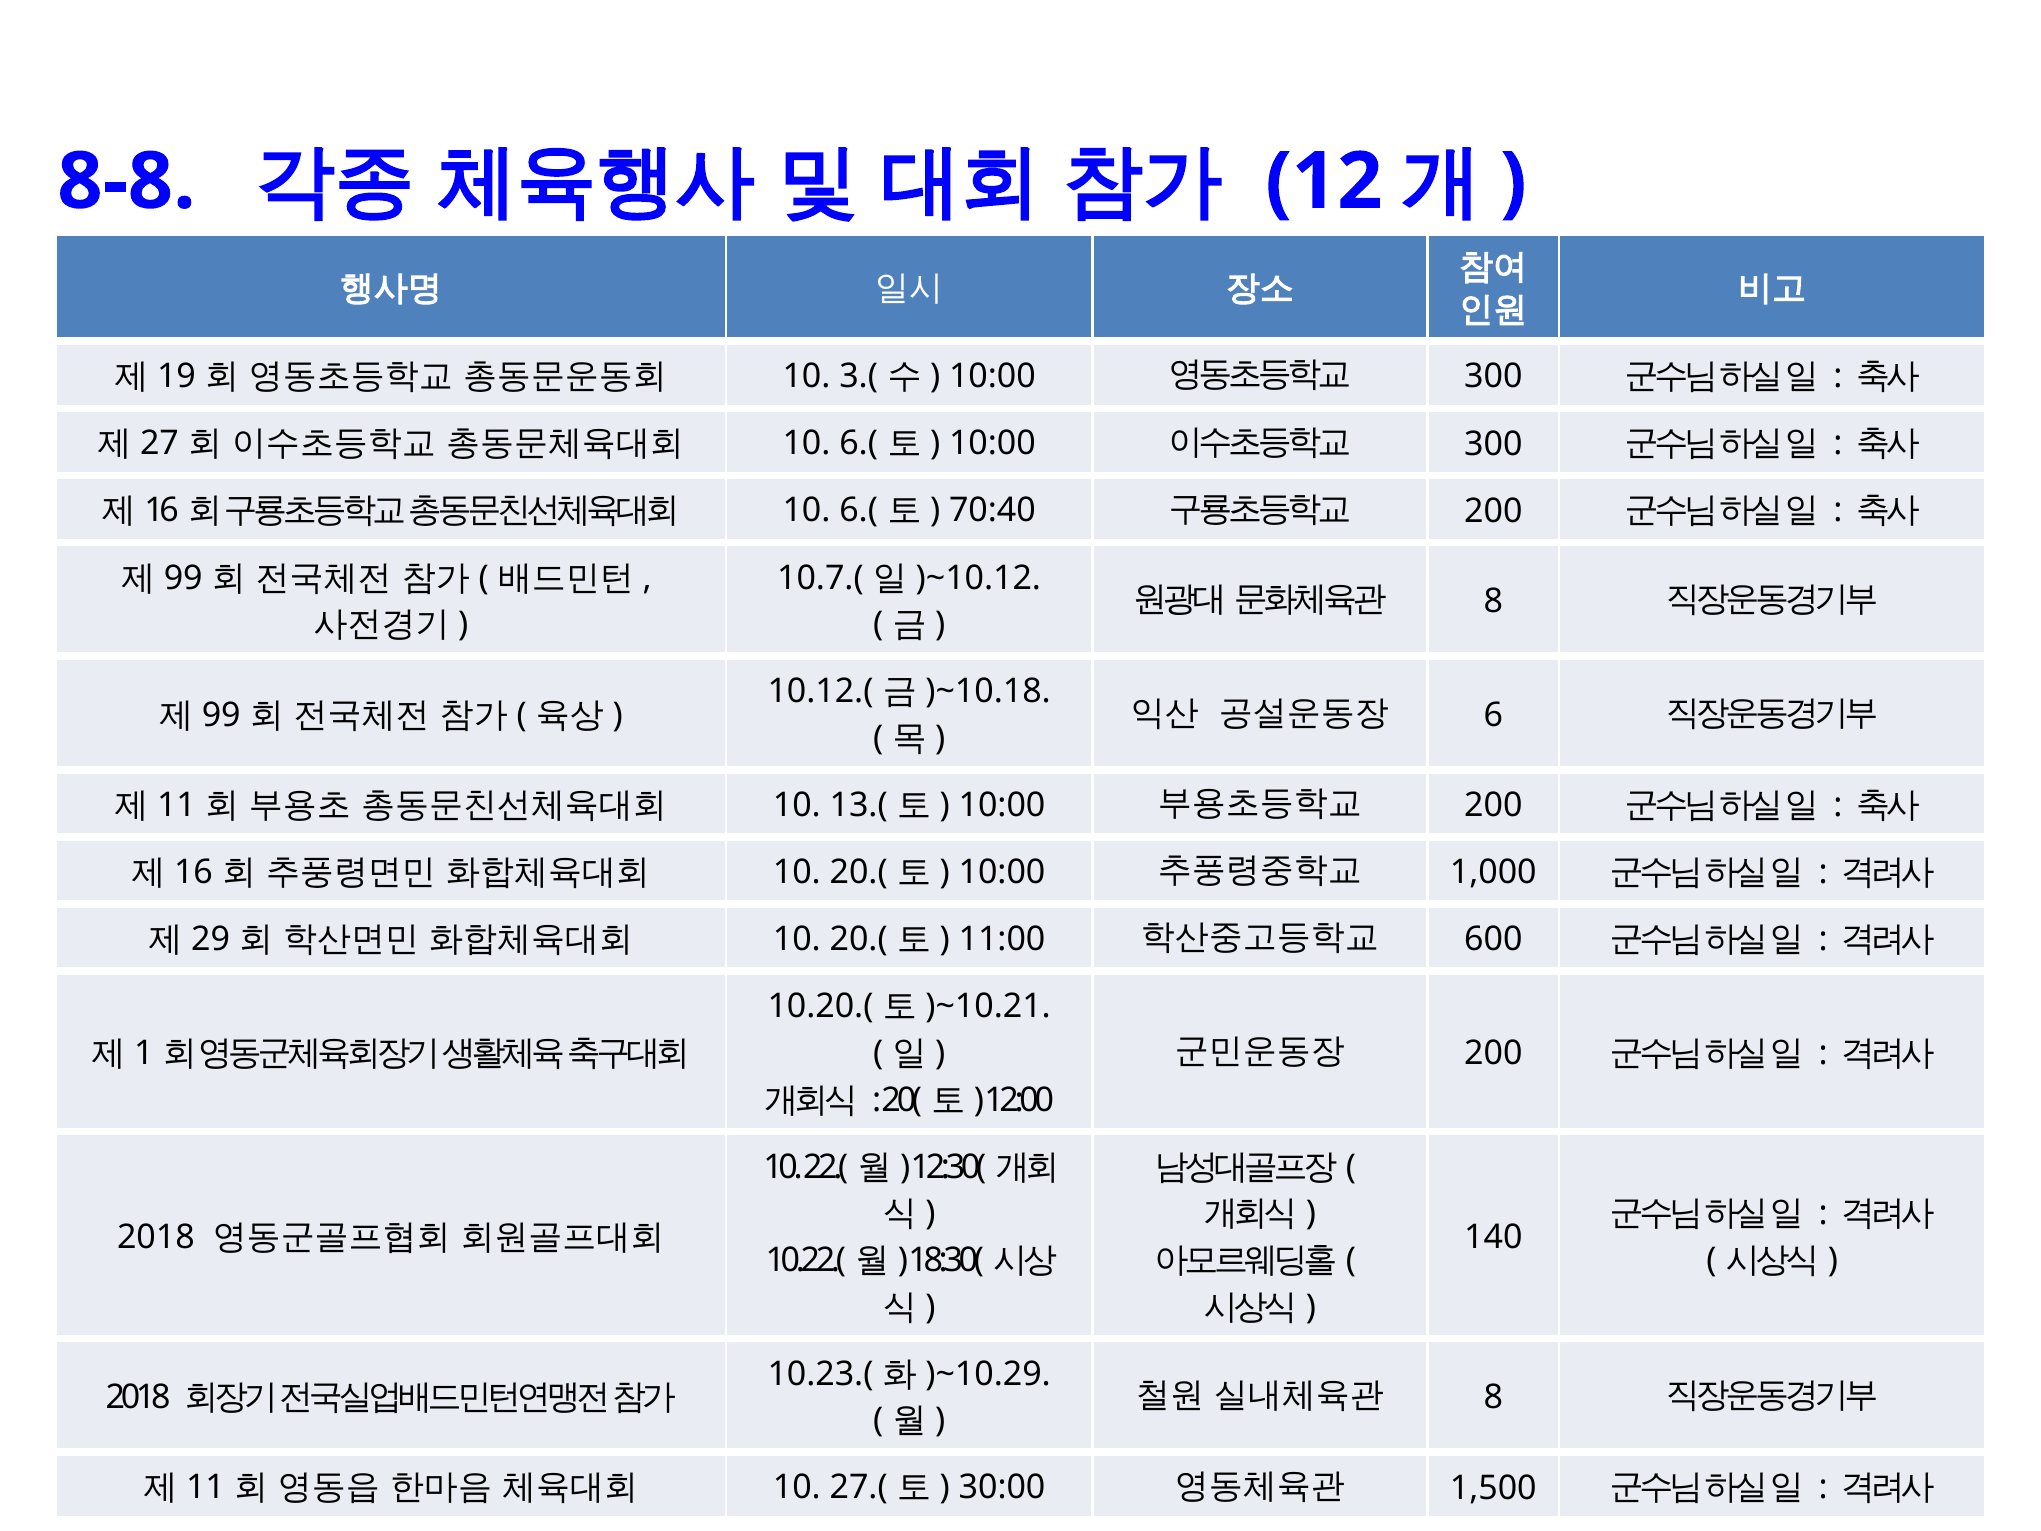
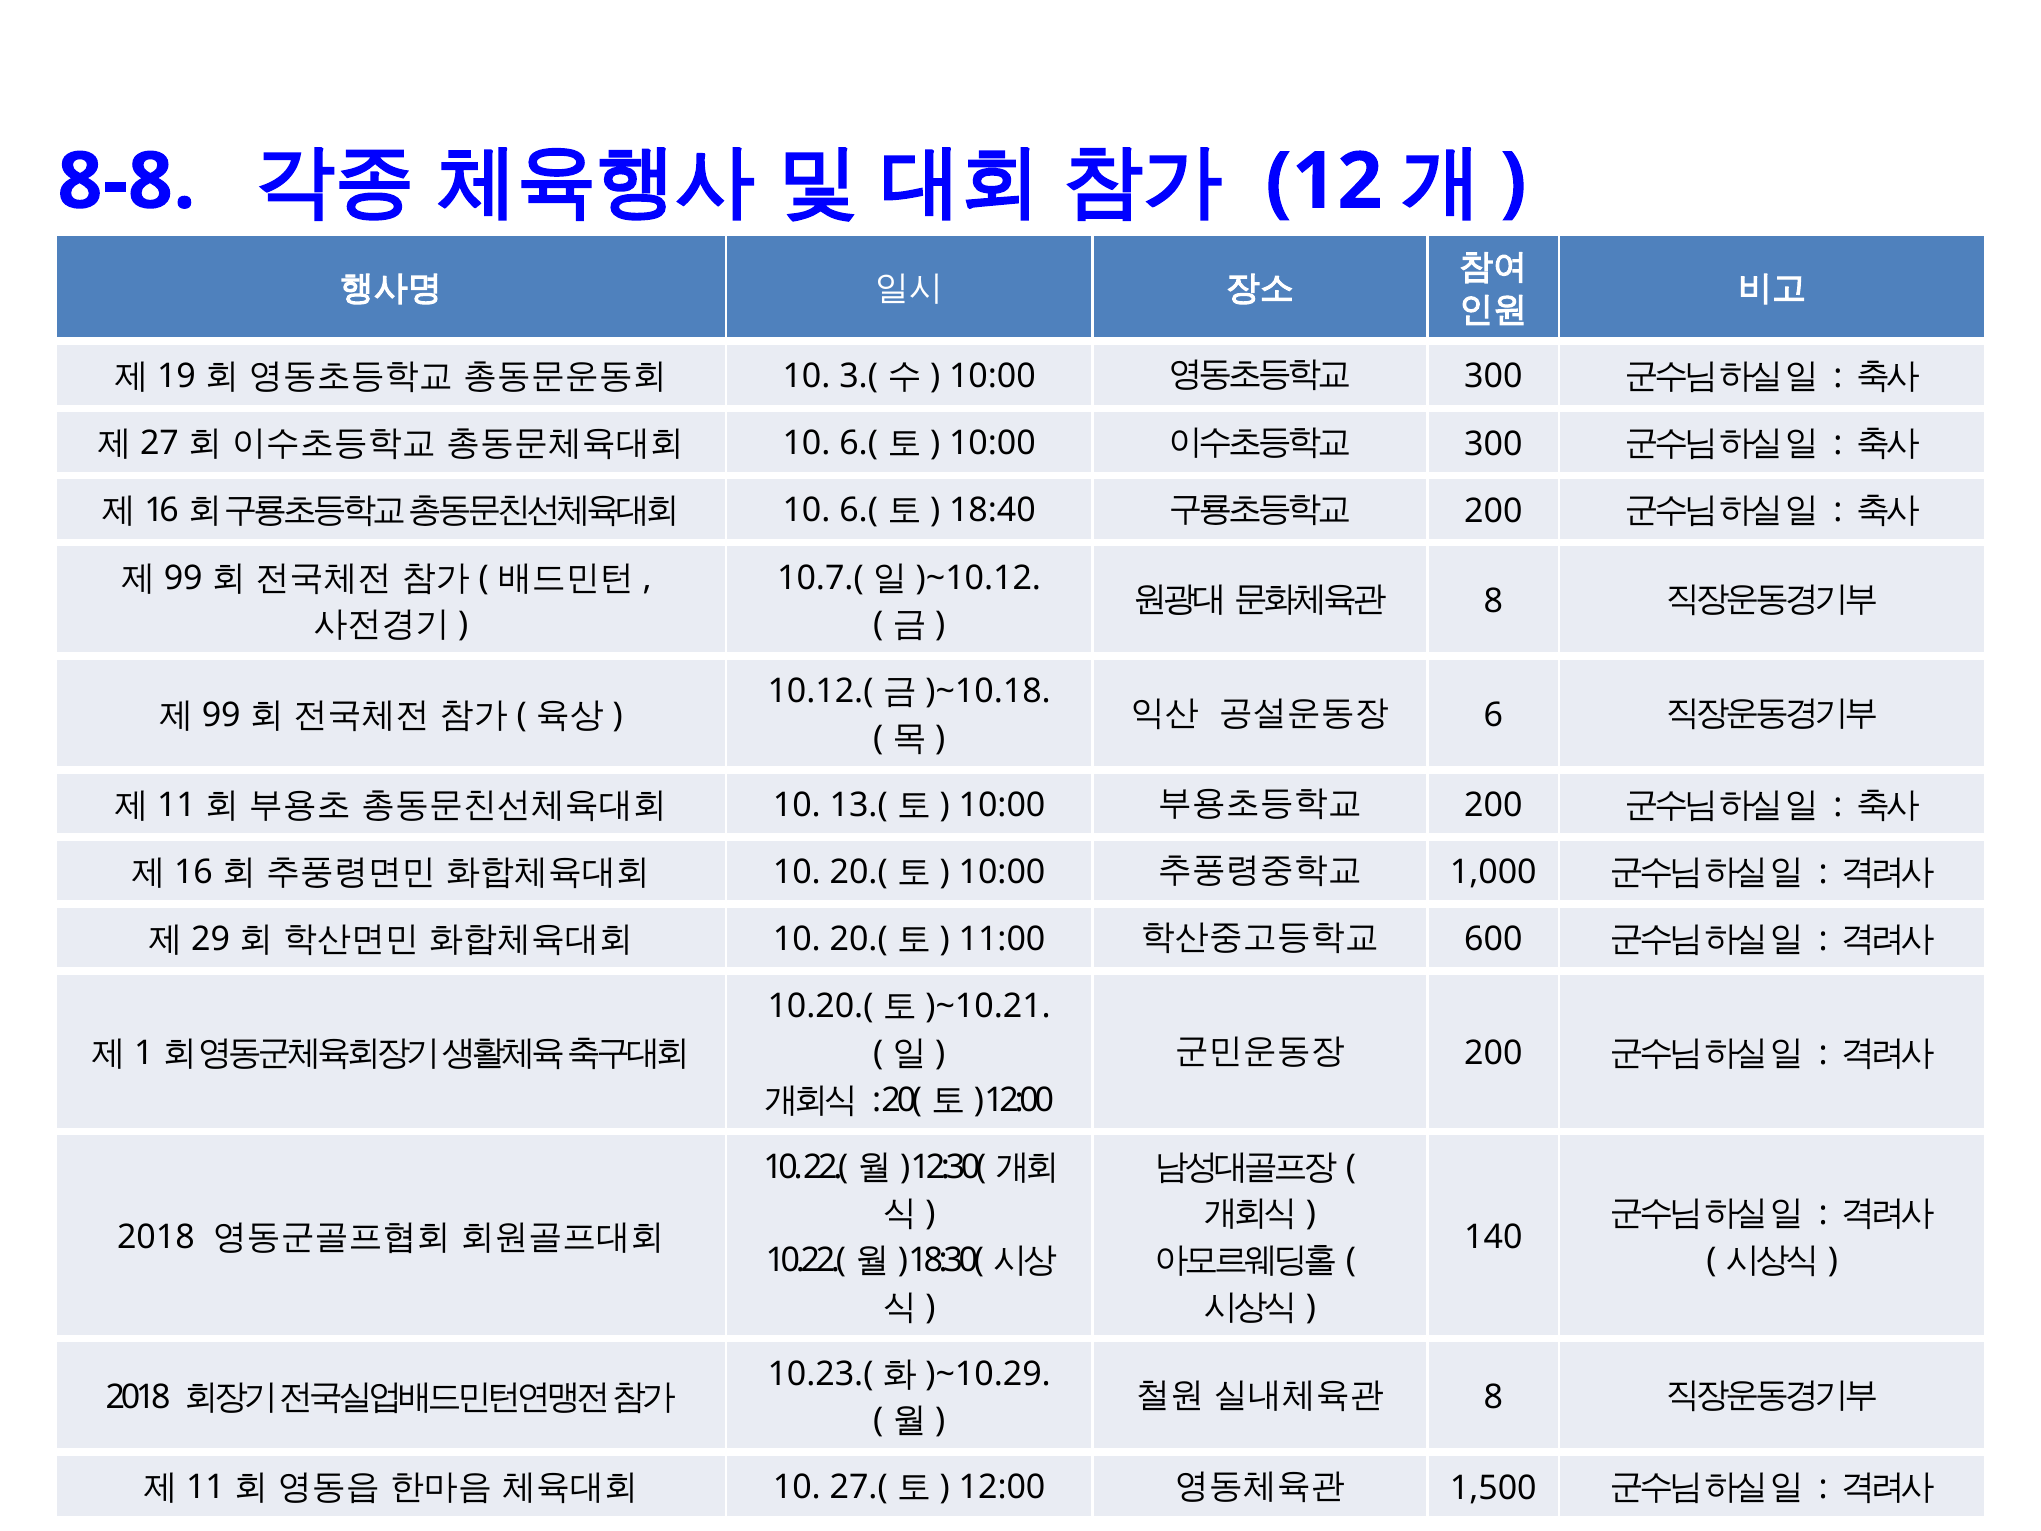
70:40: 70:40 -> 18:40 (992, 511)
30:00: 30:00 -> 12:00 (1002, 1487)
